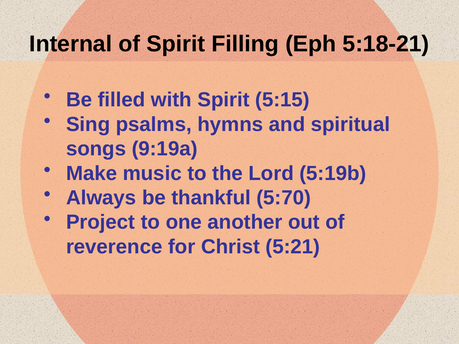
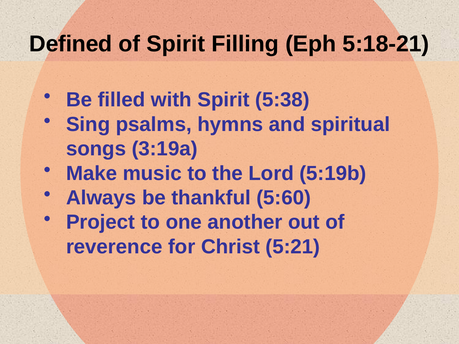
Internal: Internal -> Defined (71, 44)
5:15: 5:15 -> 5:38 (282, 100)
9:19a: 9:19a -> 3:19a (165, 149)
5:70: 5:70 -> 5:60 (284, 198)
